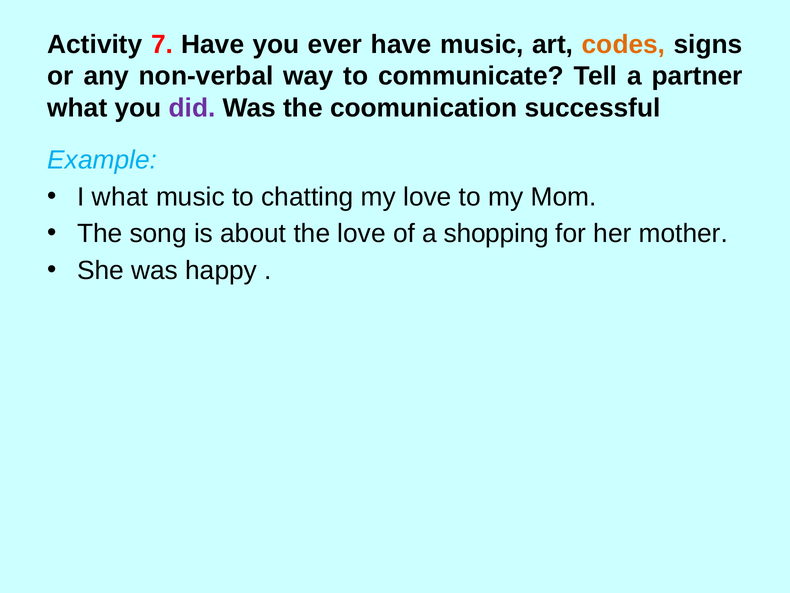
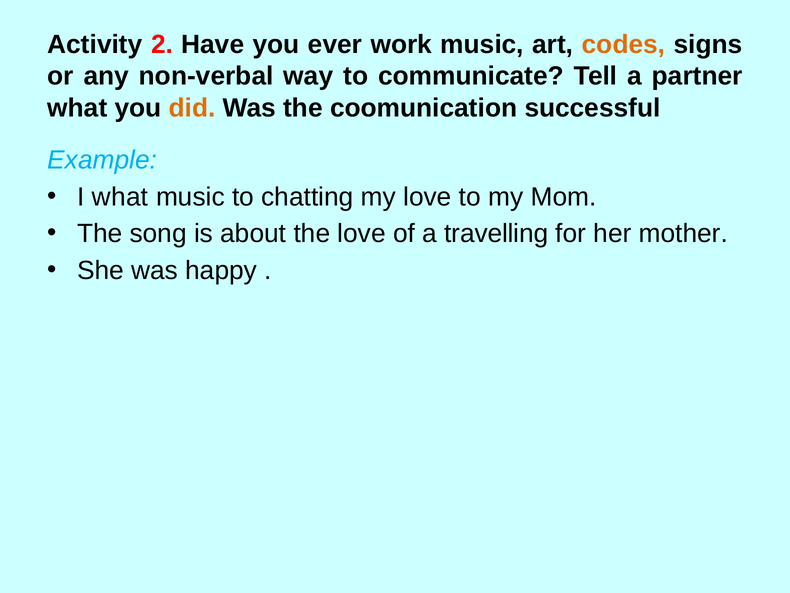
7: 7 -> 2 (162, 45)
ever have: have -> work (401, 45)
did colour: purple -> orange (192, 108)
shopping: shopping -> travelling (496, 234)
